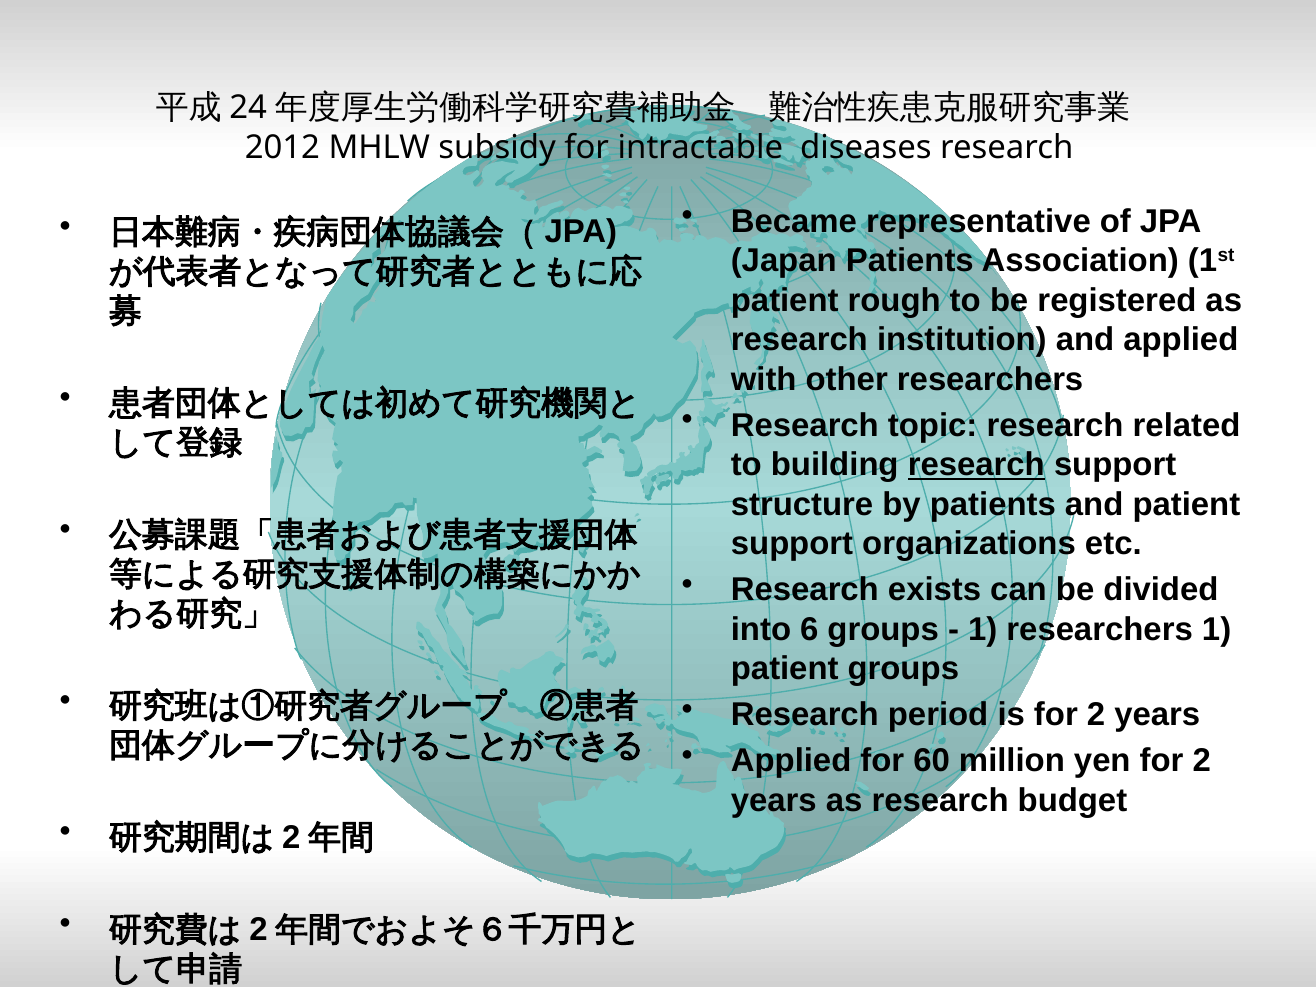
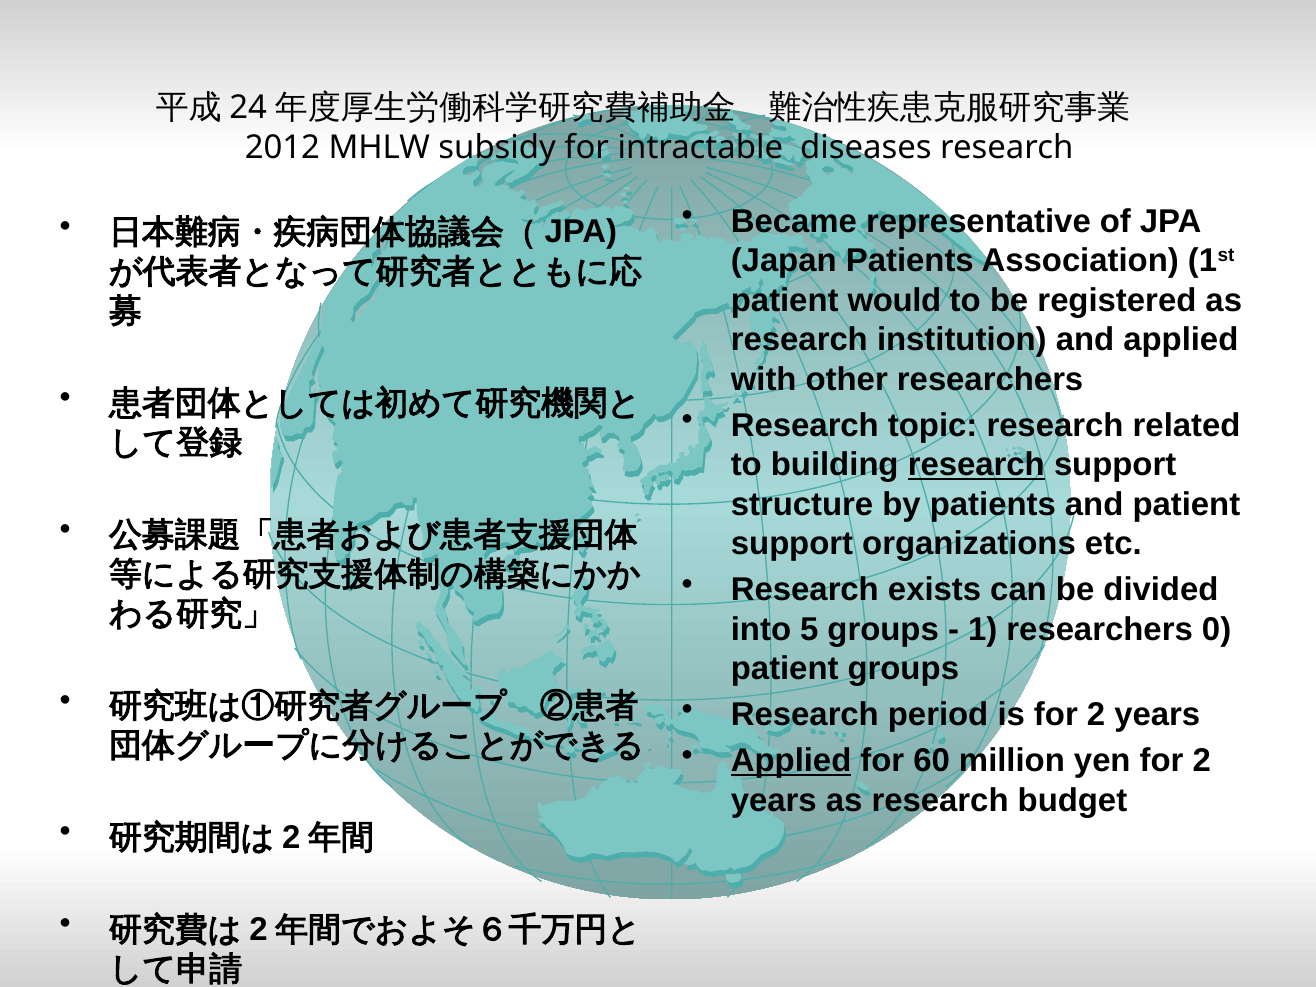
rough: rough -> would (894, 300)
6: 6 -> 5 (809, 629)
researchers 1: 1 -> 0 (1217, 629)
Applied underline: none -> present (791, 761)
